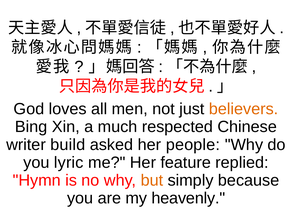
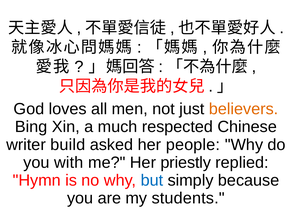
lyric: lyric -> with (69, 163)
feature: feature -> priestly (186, 163)
but colour: orange -> blue (152, 180)
heavenly: heavenly -> students (188, 198)
